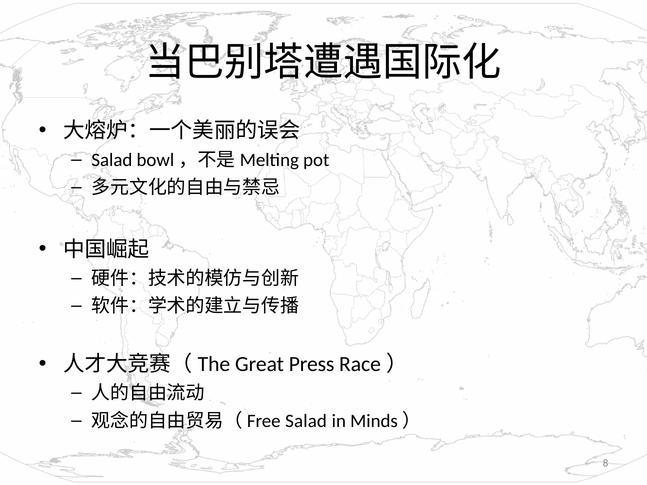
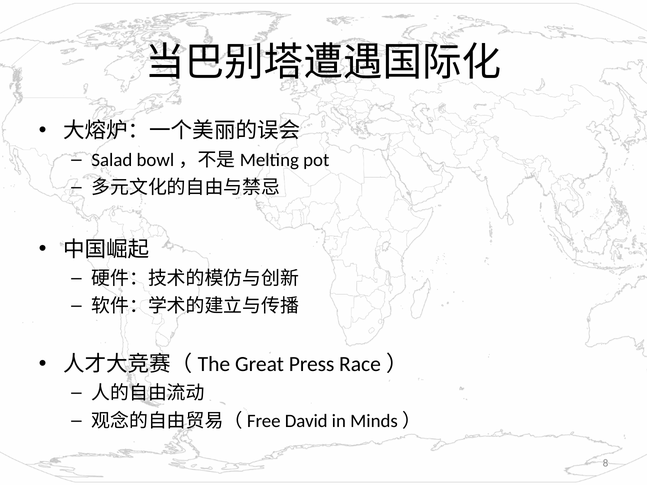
Salad: Salad -> David (306, 421)
